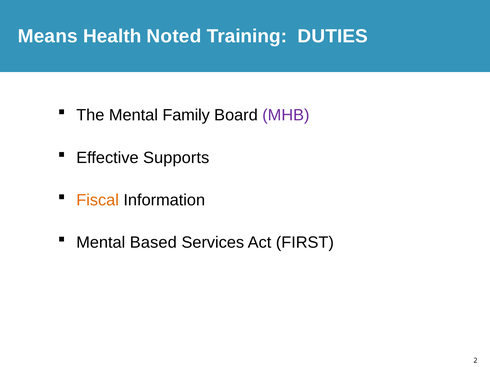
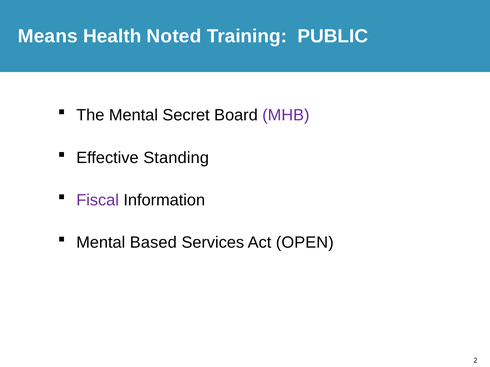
DUTIES: DUTIES -> PUBLIC (333, 36)
Family: Family -> Secret (186, 115)
Supports: Supports -> Standing (176, 158)
Fiscal colour: orange -> purple (98, 200)
FIRST: FIRST -> OPEN (305, 243)
